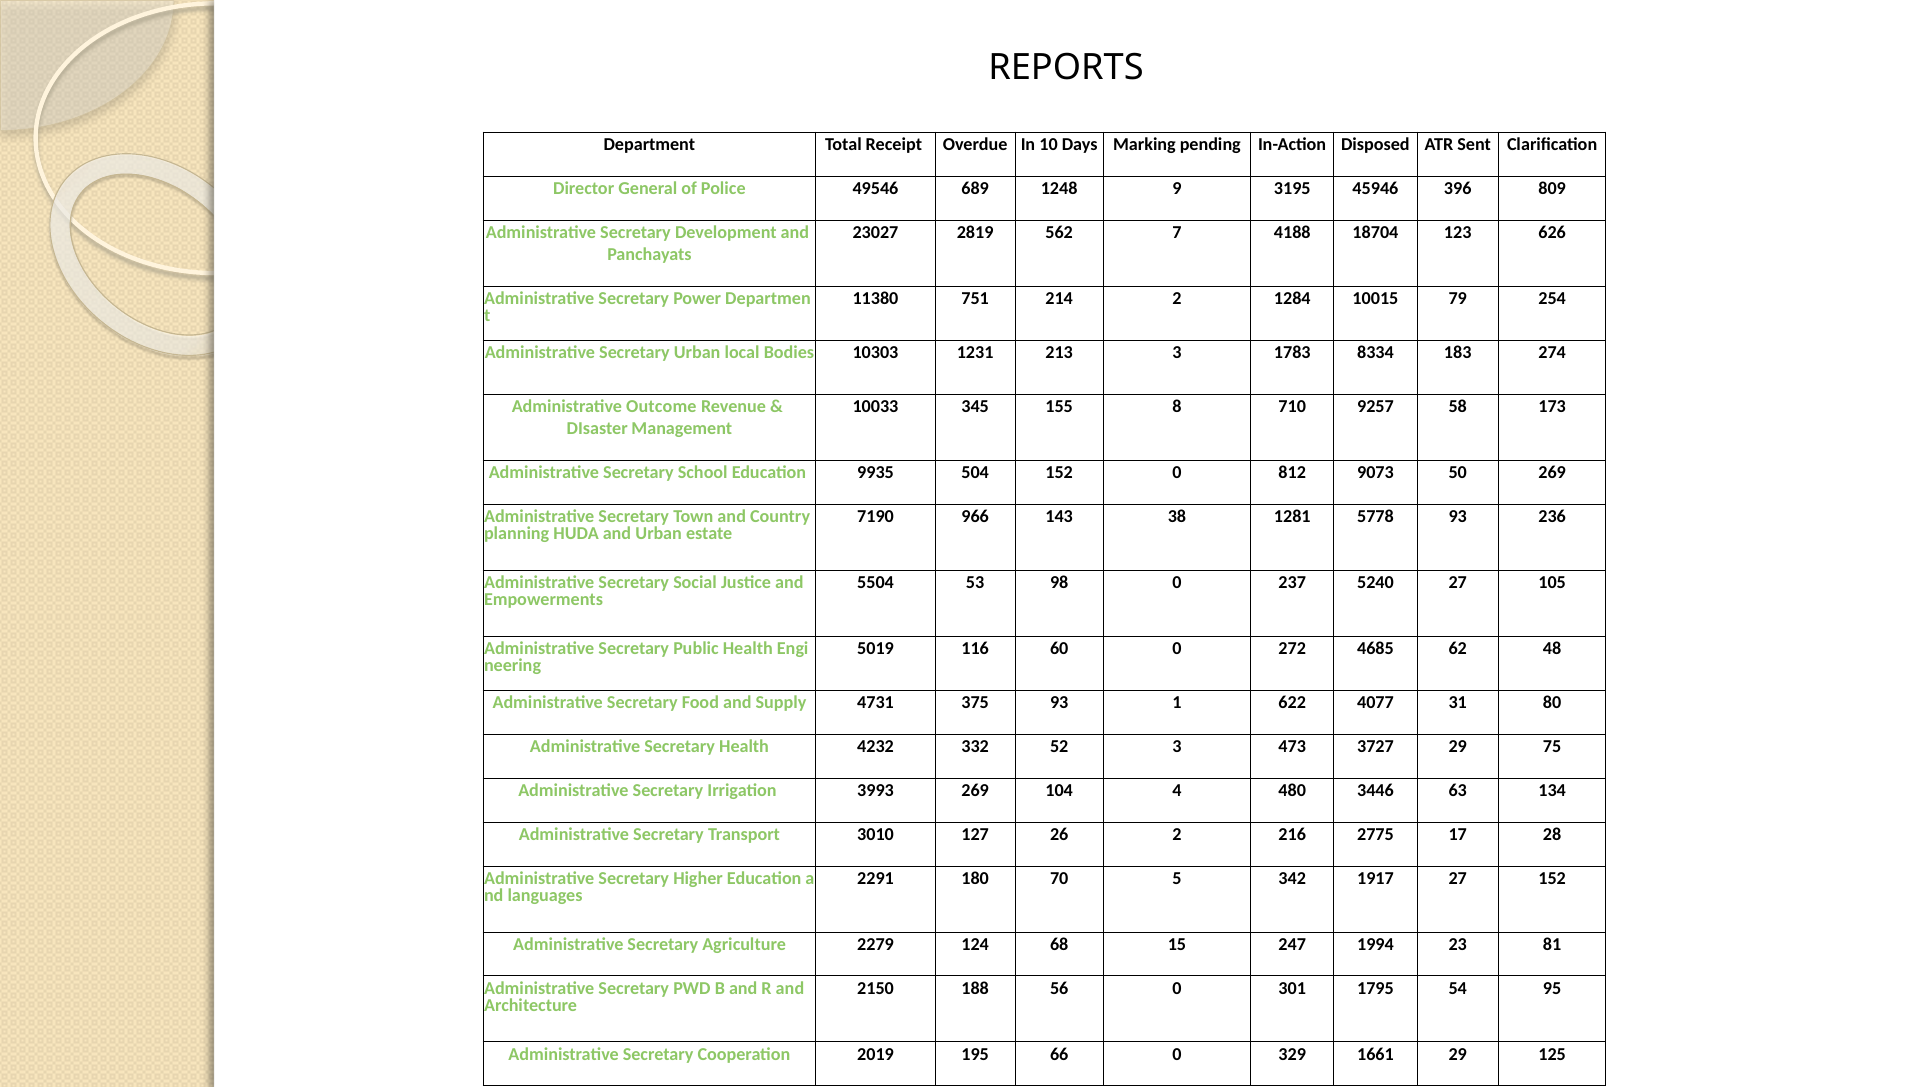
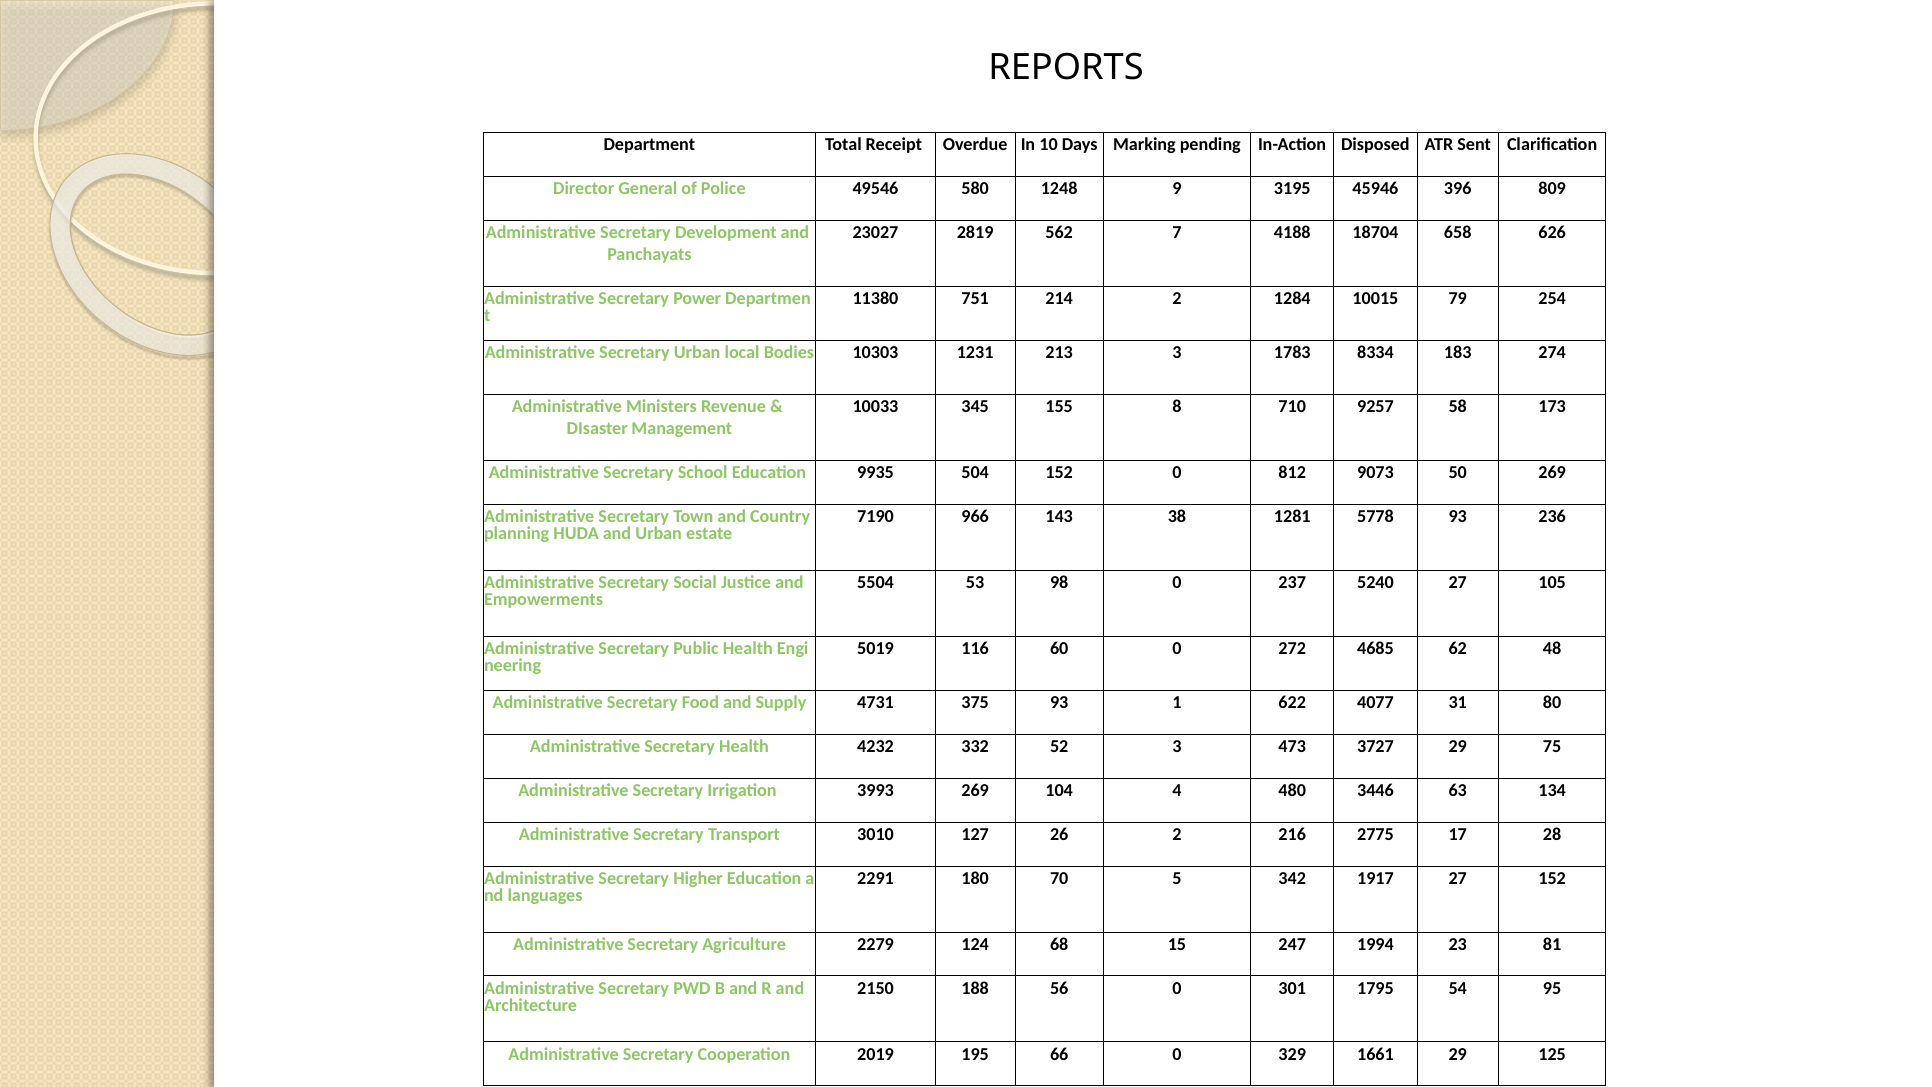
689: 689 -> 580 (975, 188)
123: 123 -> 658 (1458, 232)
Outcome: Outcome -> Ministers (661, 406)
